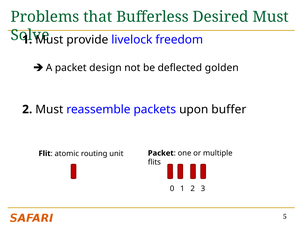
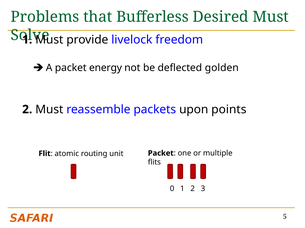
design: design -> energy (106, 68)
buffer: buffer -> points (229, 110)
